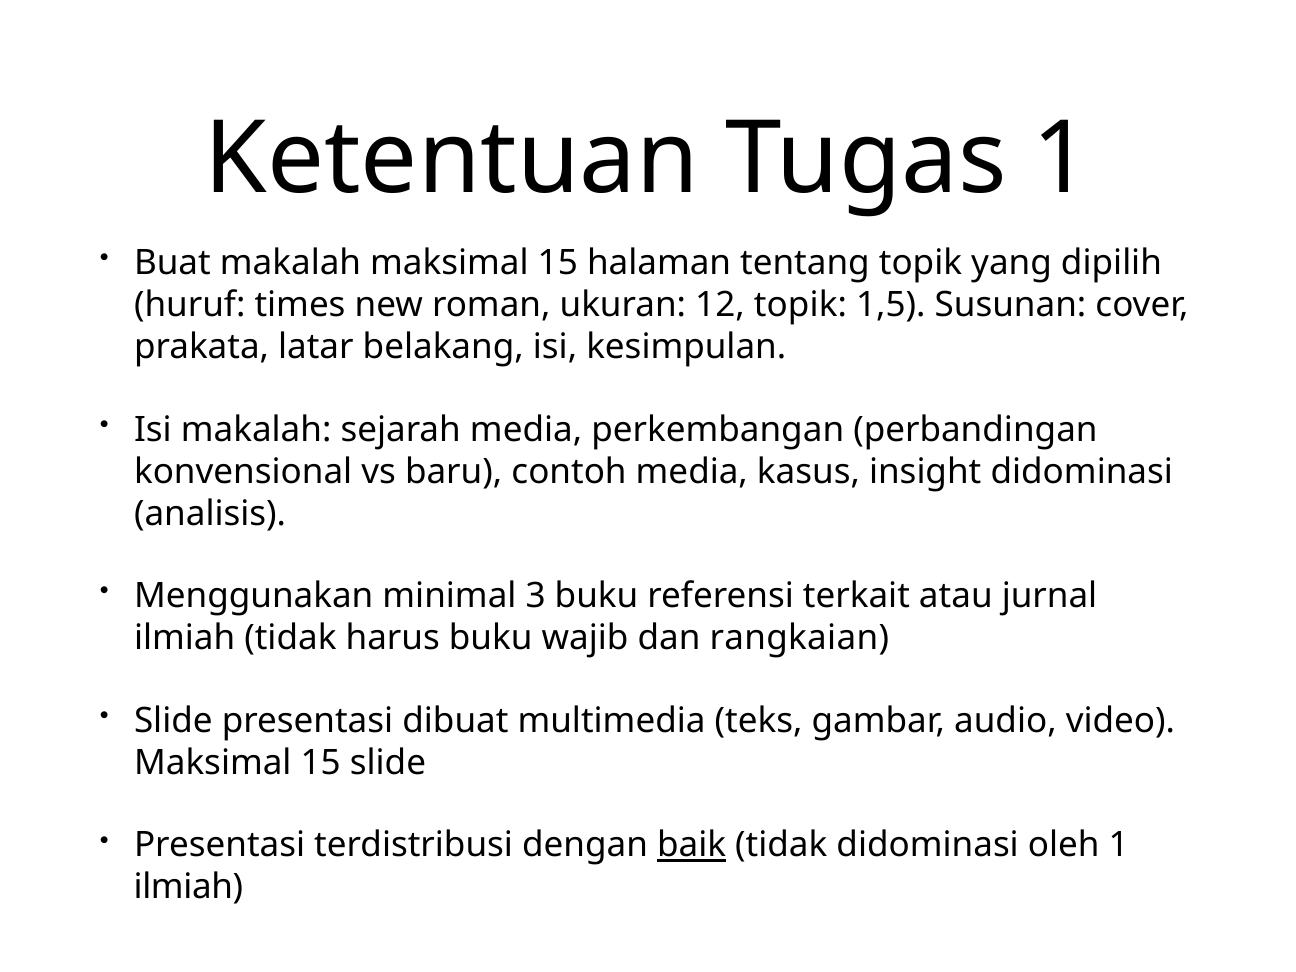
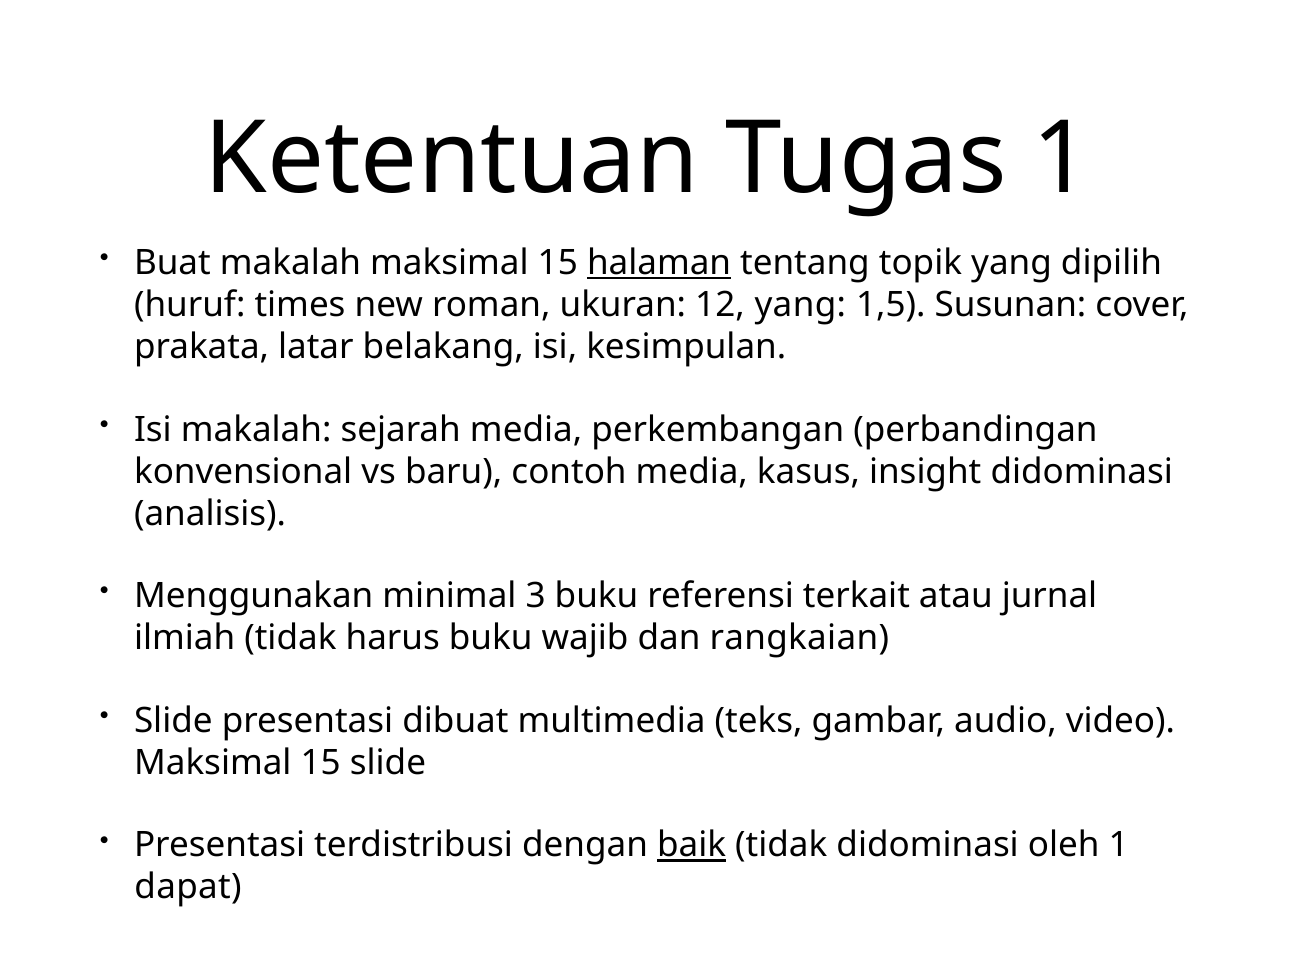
halaman underline: none -> present (659, 263)
12 topik: topik -> yang (800, 305)
ilmiah: ilmiah -> dapat (188, 887)
